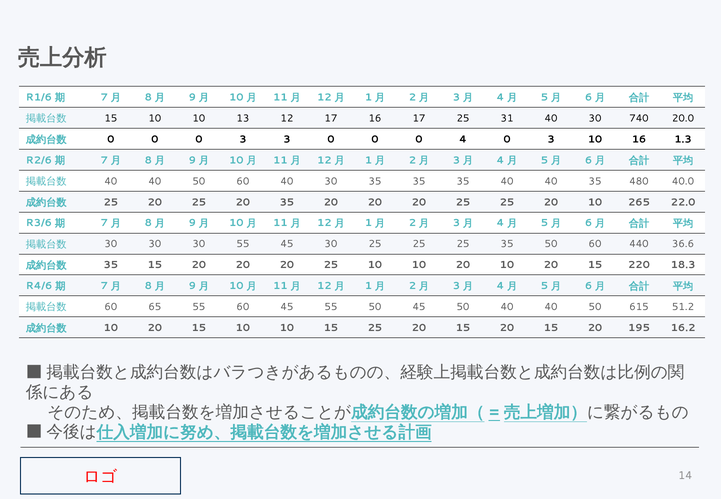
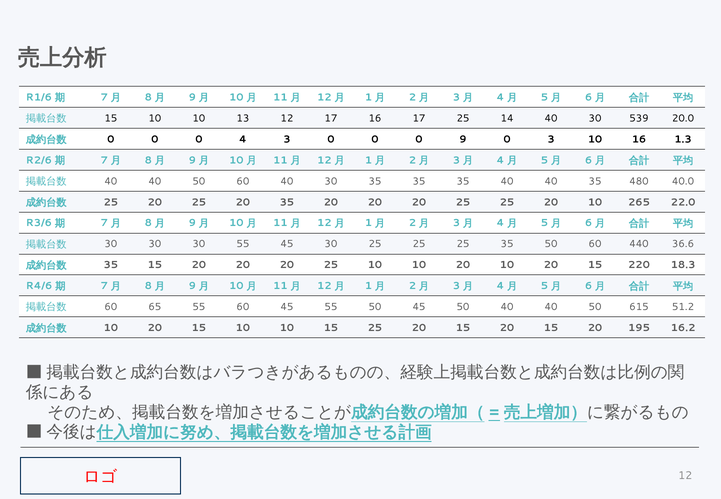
31: 31 -> 14 (507, 118)
740: 740 -> 539 (639, 118)
0 0 3: 3 -> 4 (243, 139)
0 4: 4 -> 9 (463, 139)
14: 14 -> 12 (685, 476)
